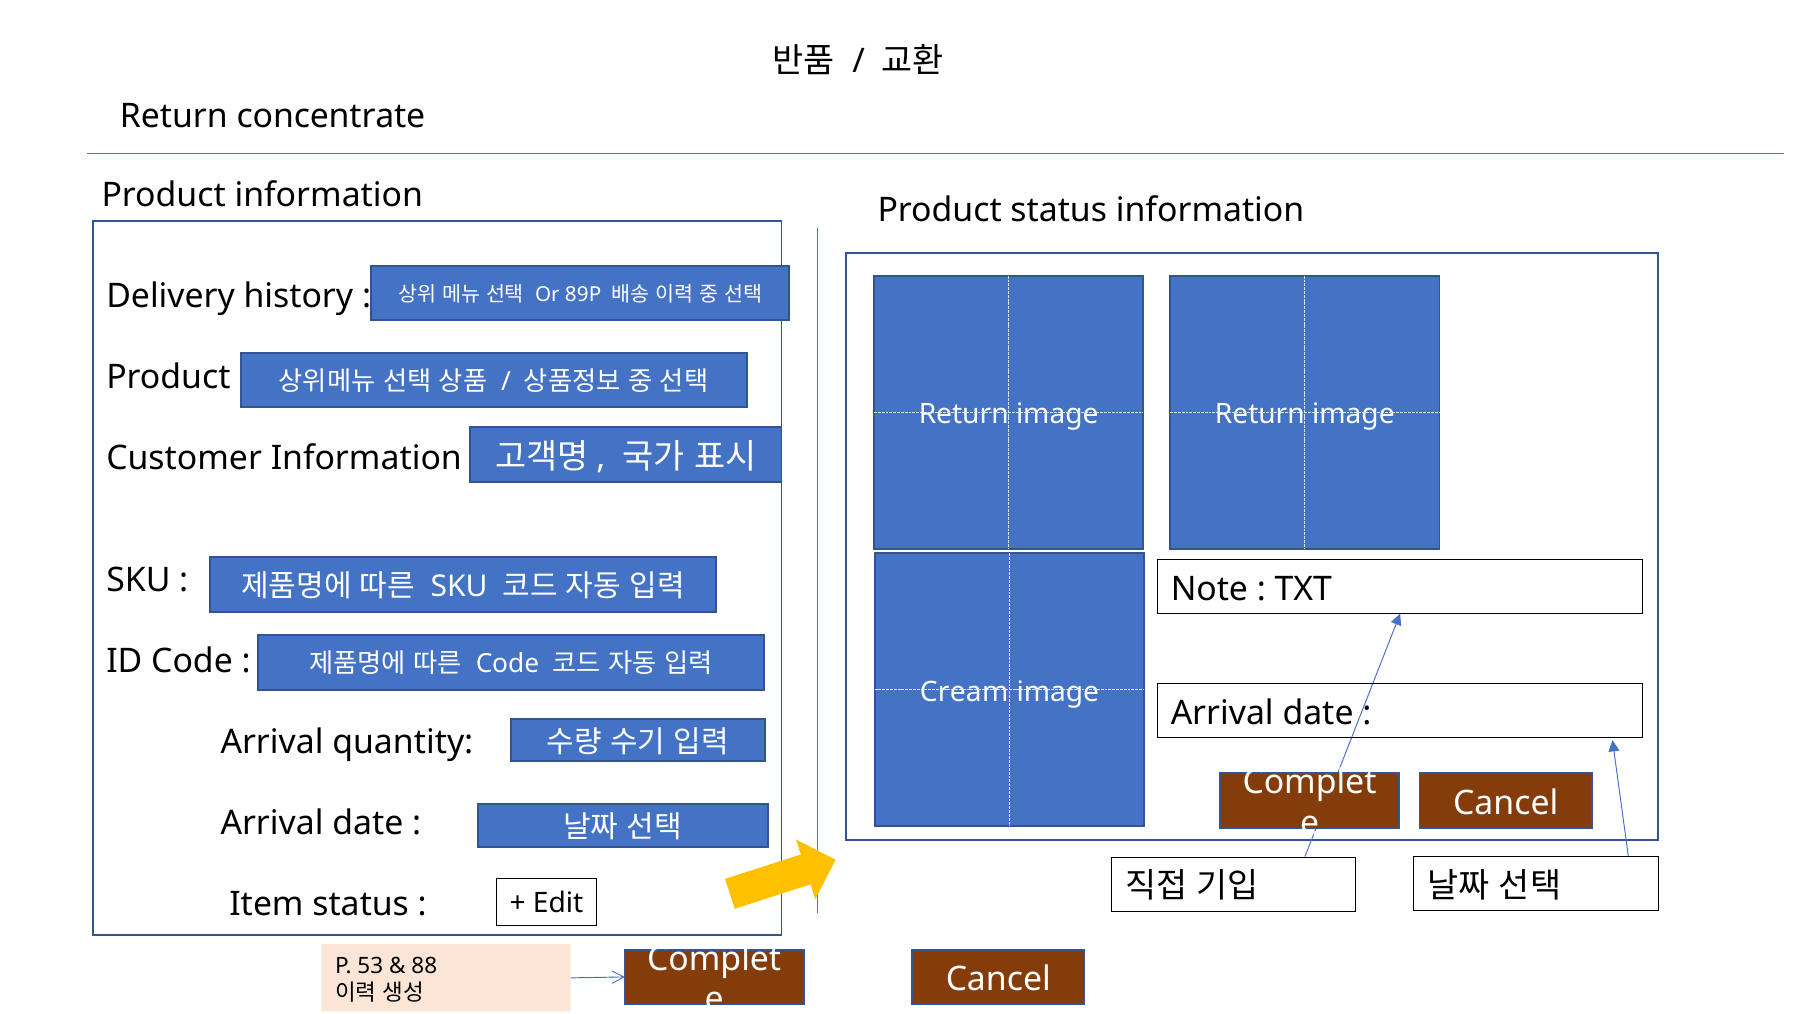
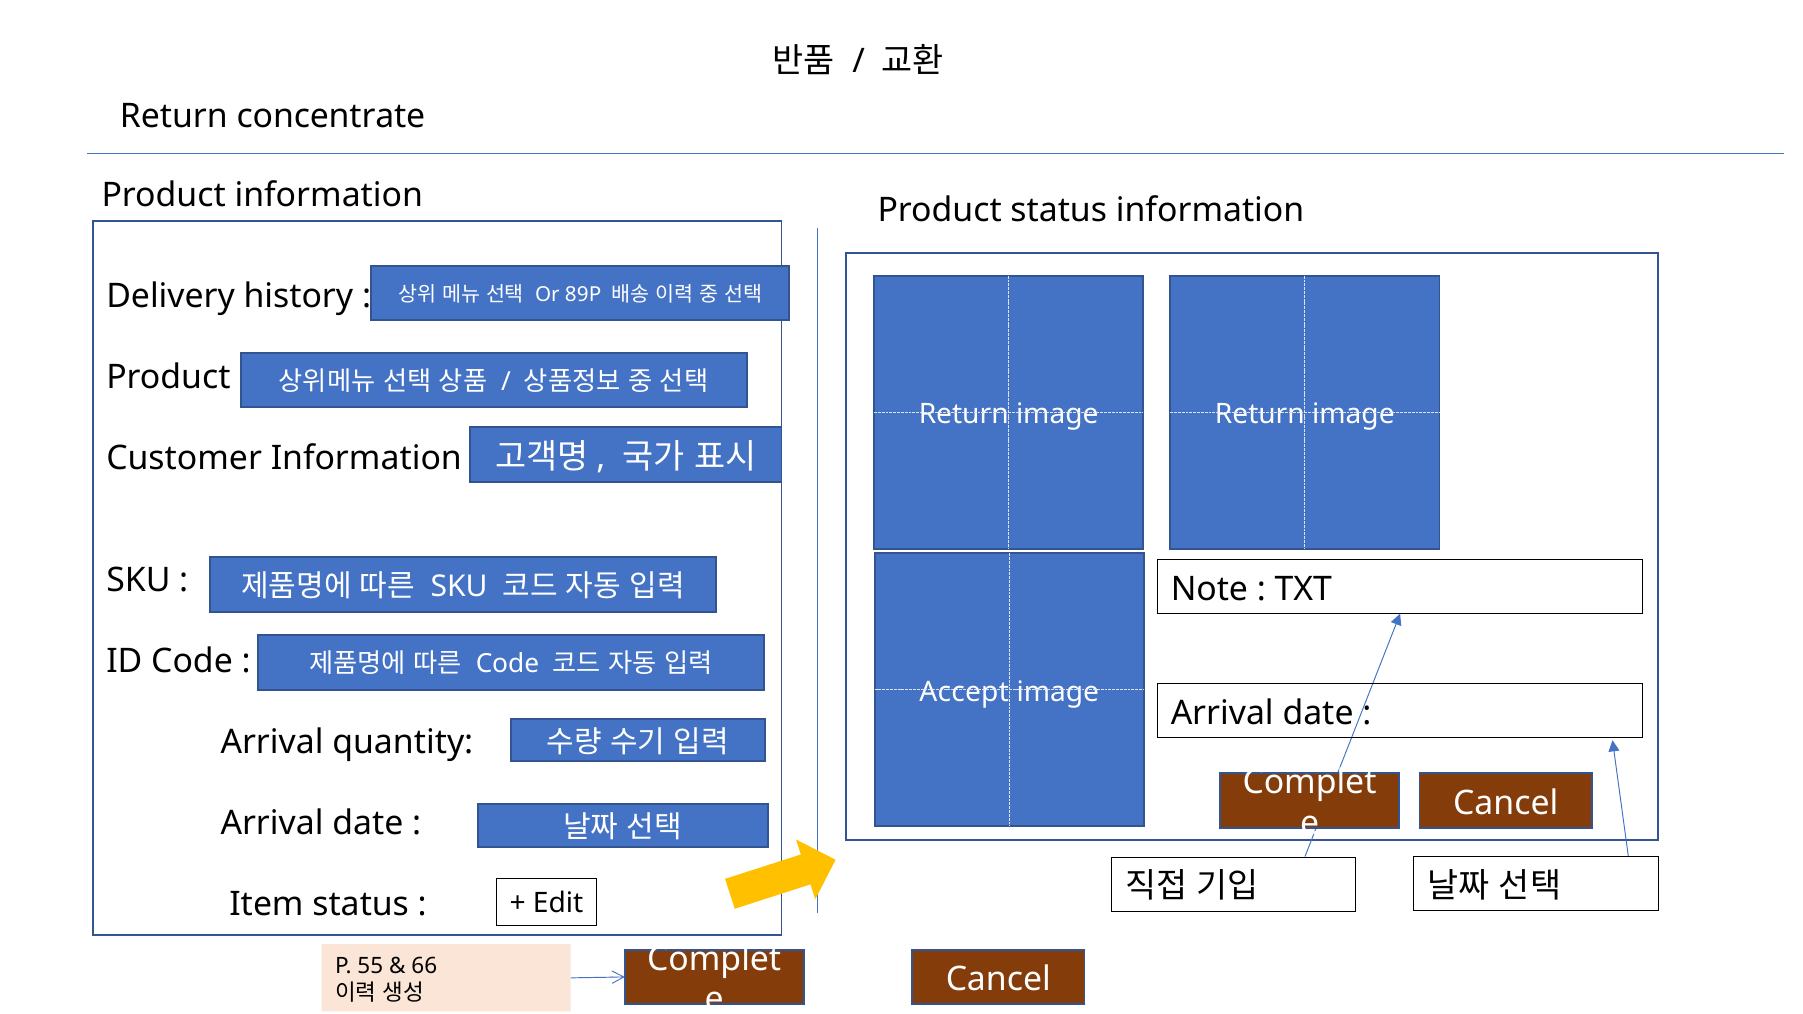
Cream: Cream -> Accept (964, 692)
53: 53 -> 55 (370, 966)
88: 88 -> 66 (424, 966)
